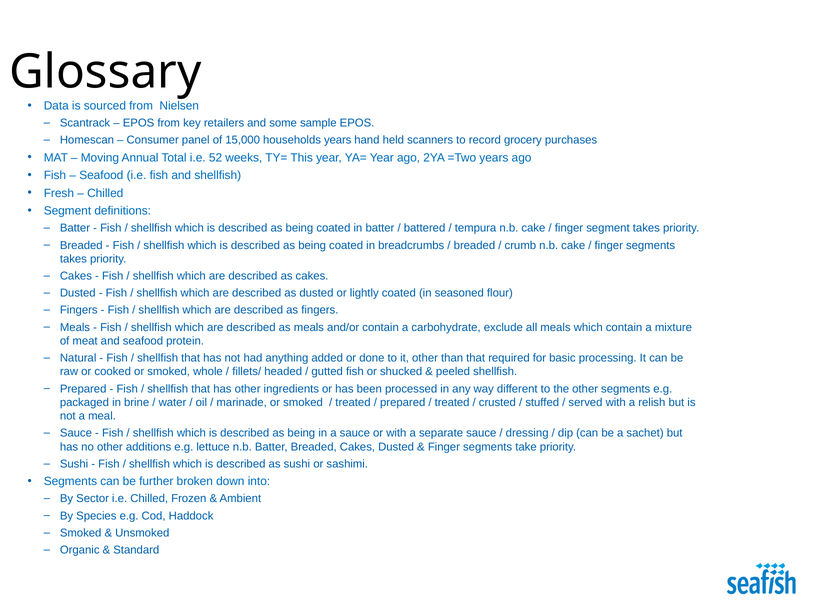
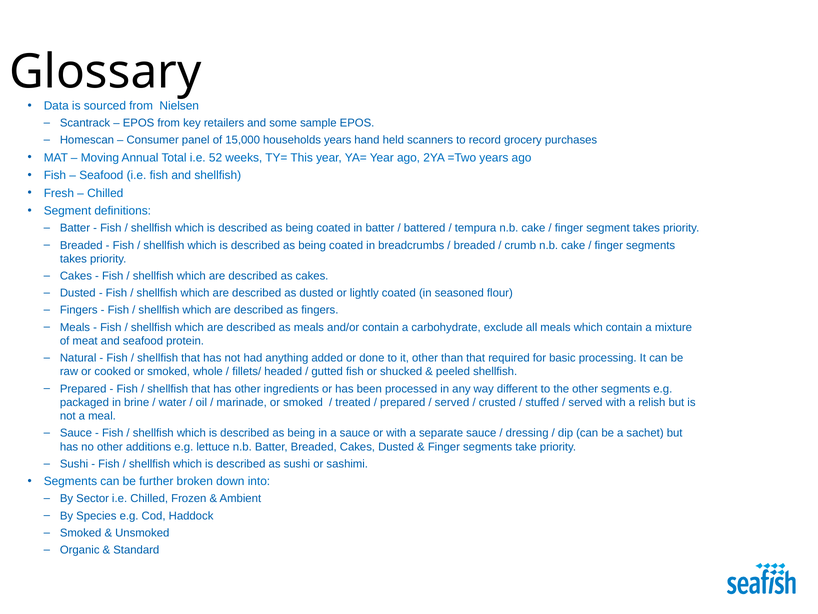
treated: treated -> served (452, 402)
